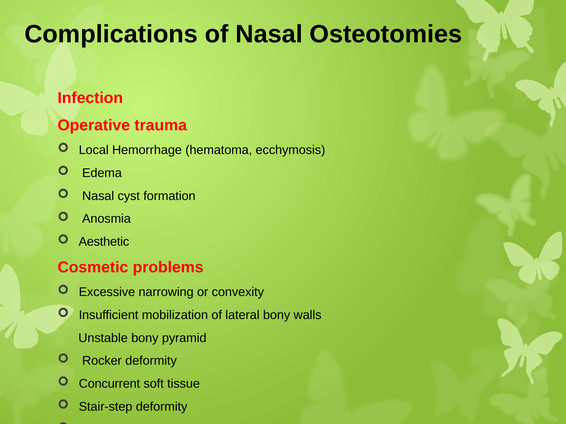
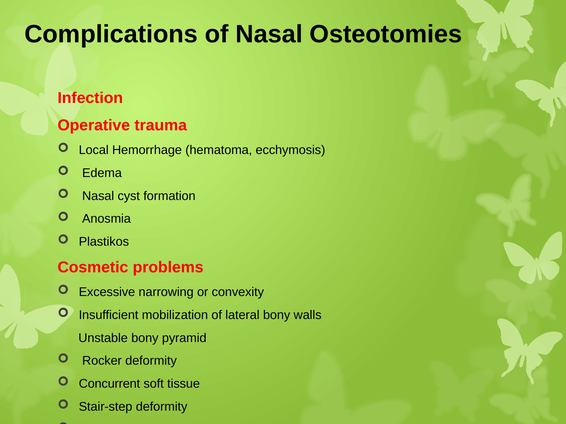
Aesthetic: Aesthetic -> Plastikos (104, 242)
